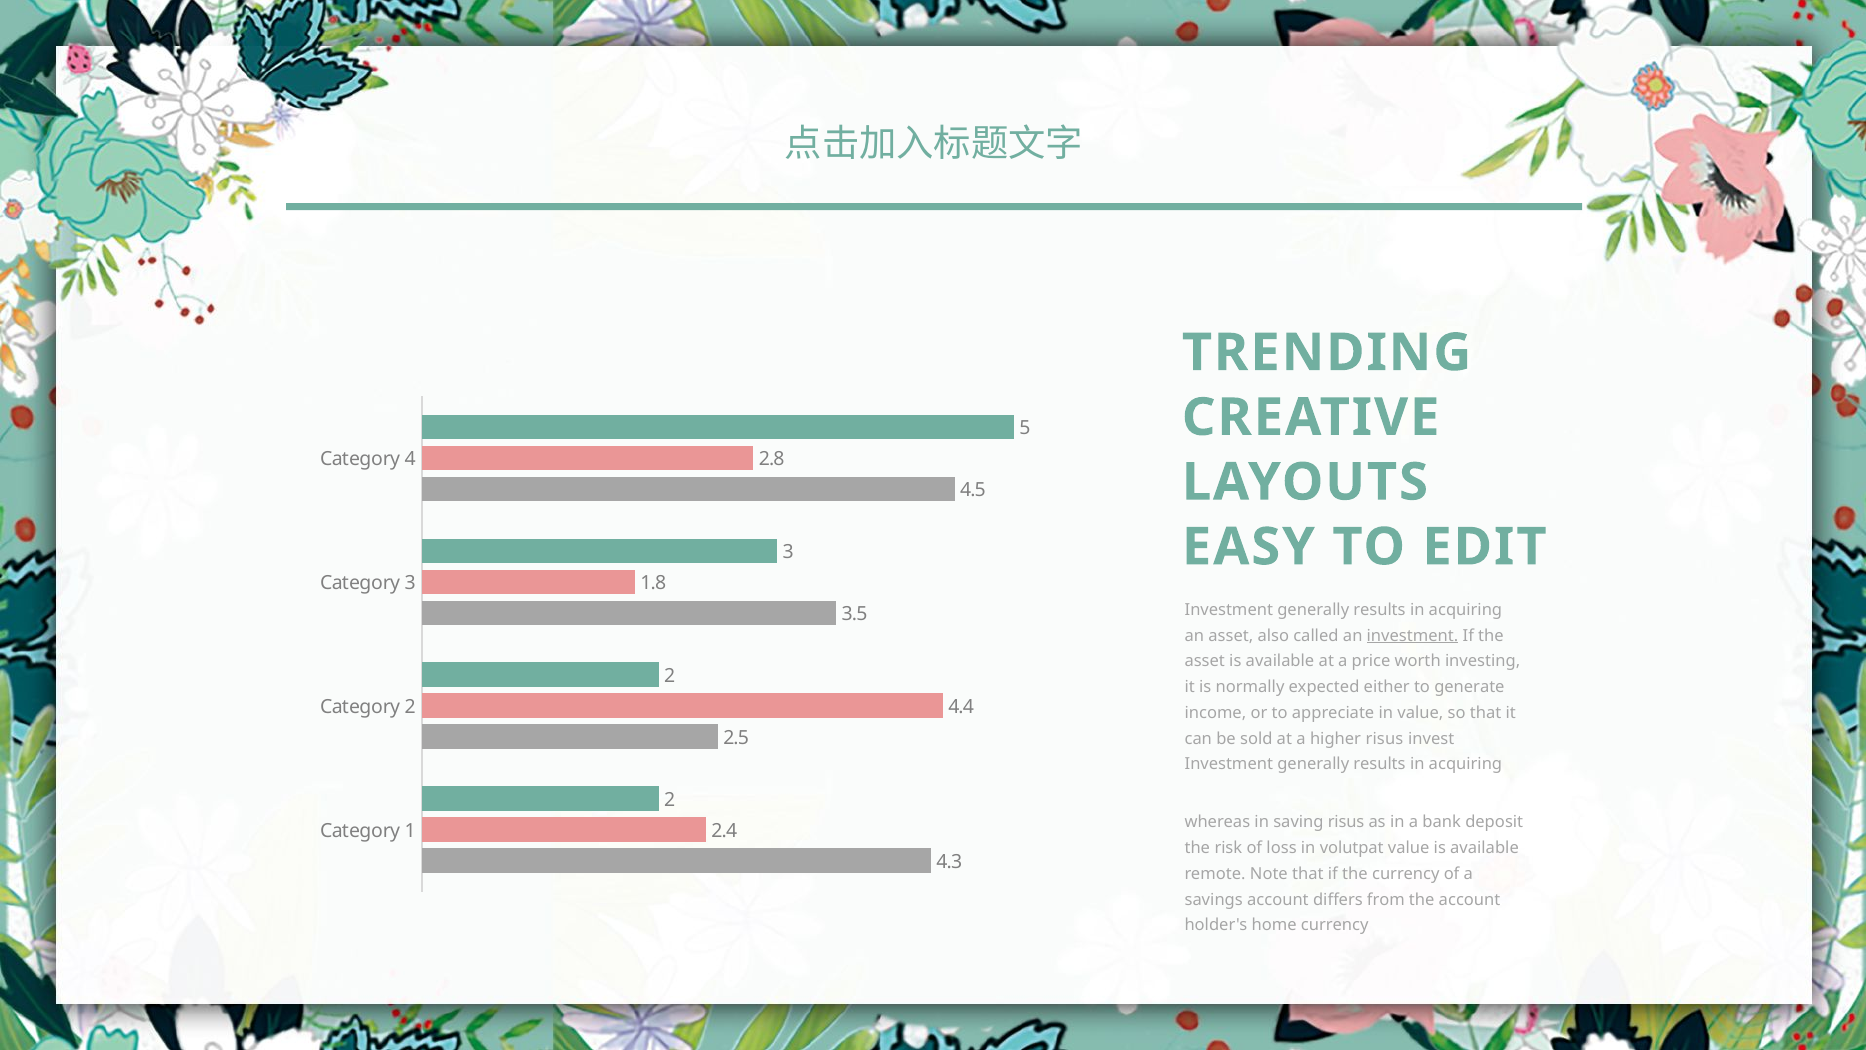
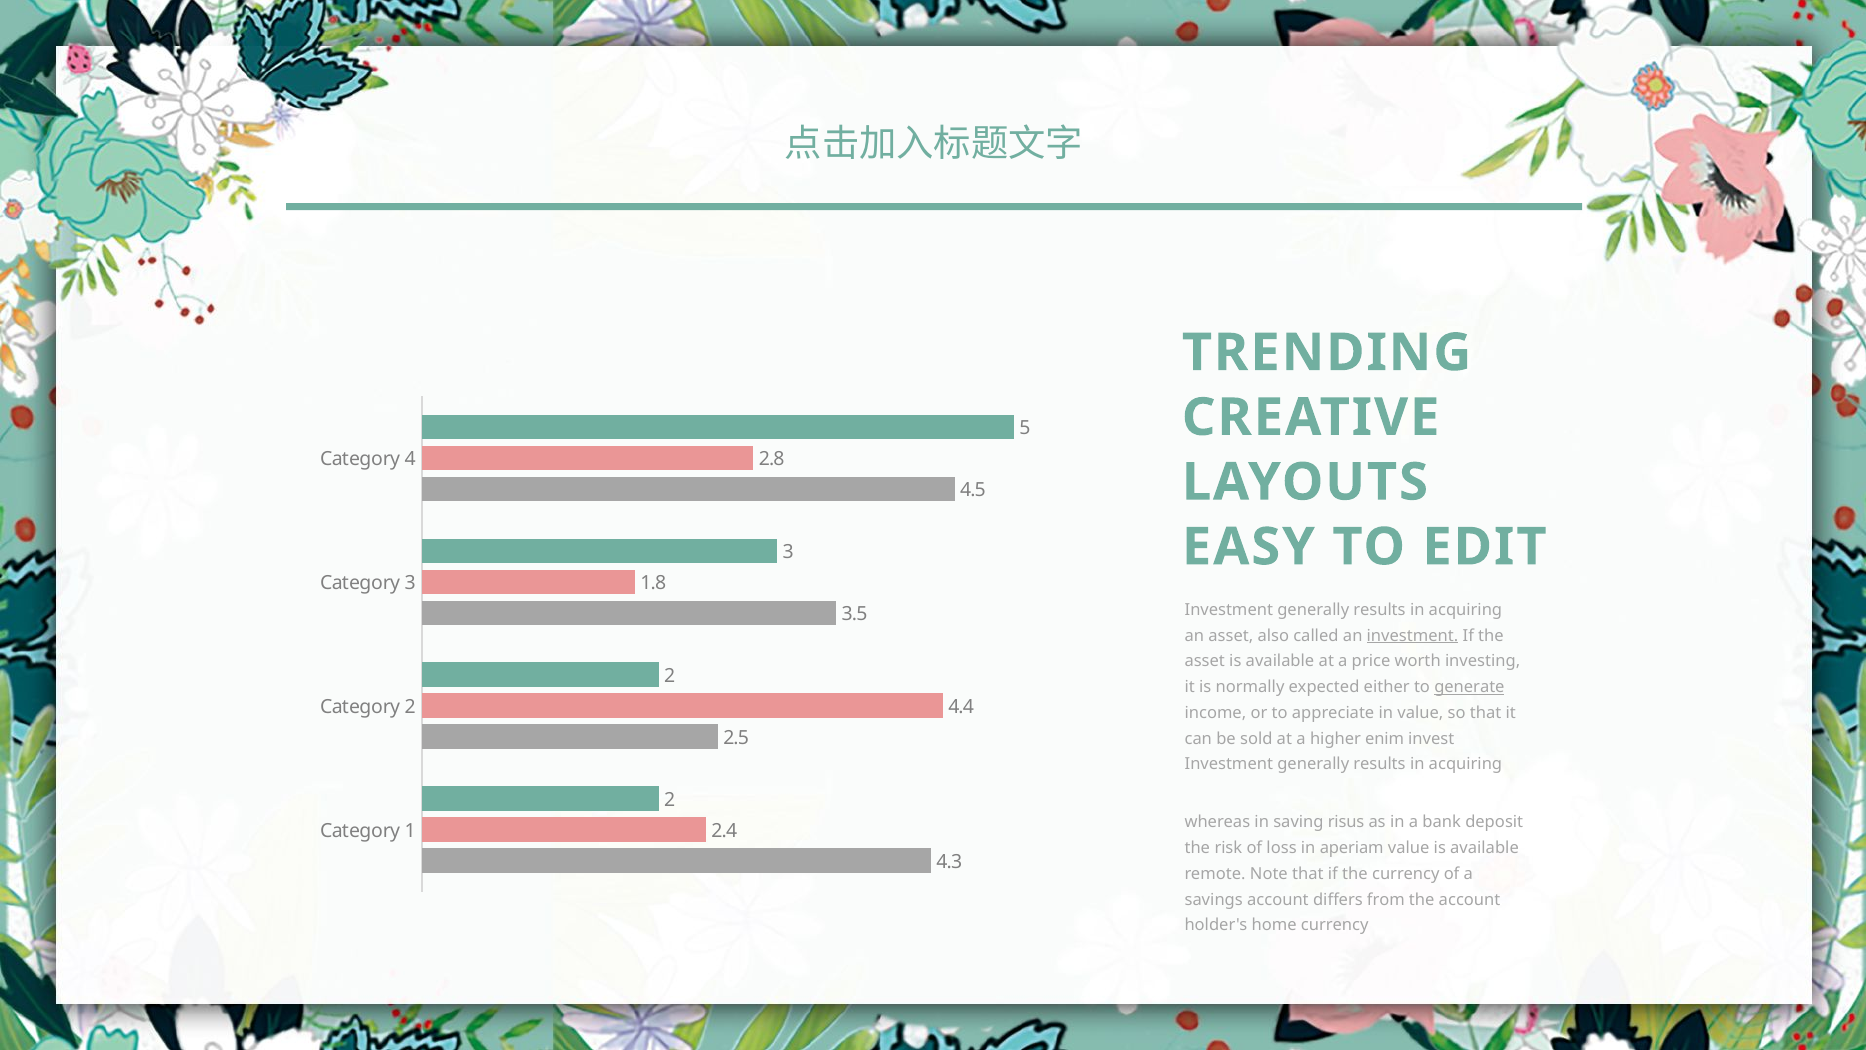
generate underline: none -> present (1469, 687)
higher risus: risus -> enim (1385, 739)
volutpat: volutpat -> aperiam (1352, 848)
